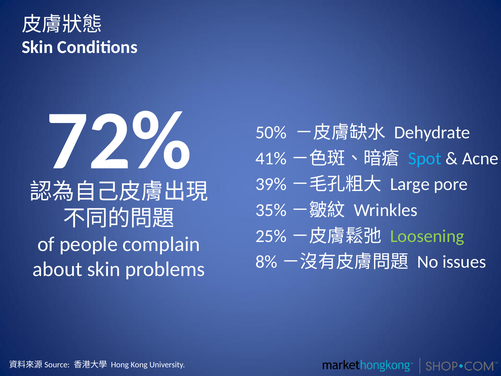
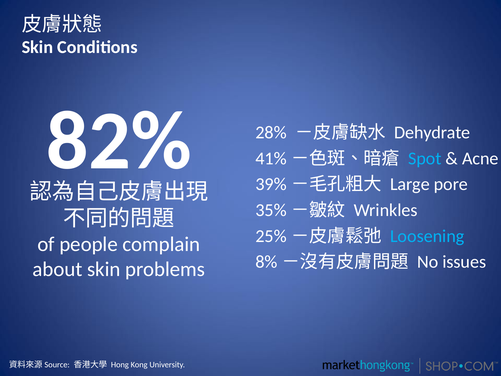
72%: 72% -> 82% (119, 141)
50%: 50% -> 28% (271, 132)
Loosening colour: light green -> light blue (427, 236)
